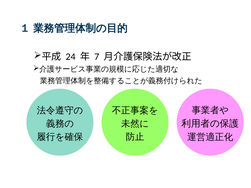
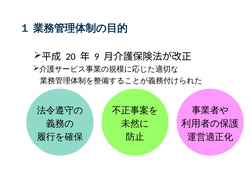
24: 24 -> 20 (71, 57)
7: 7 -> 9 (97, 57)
